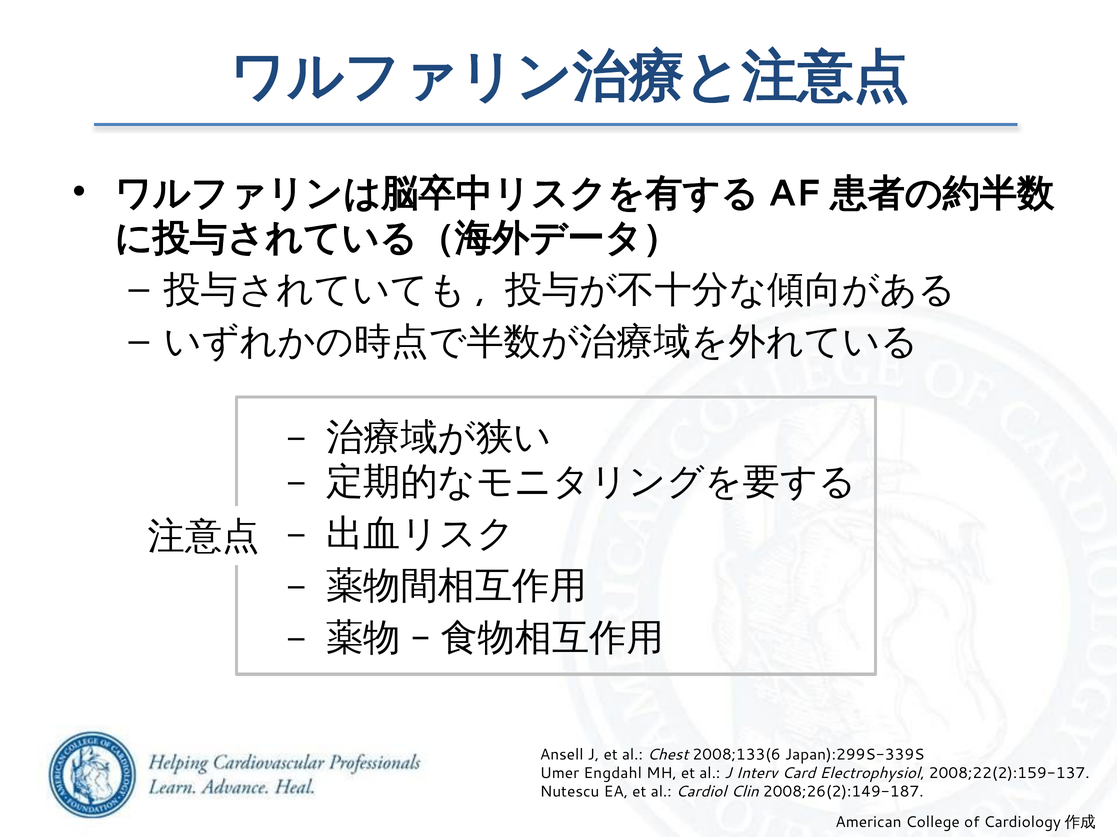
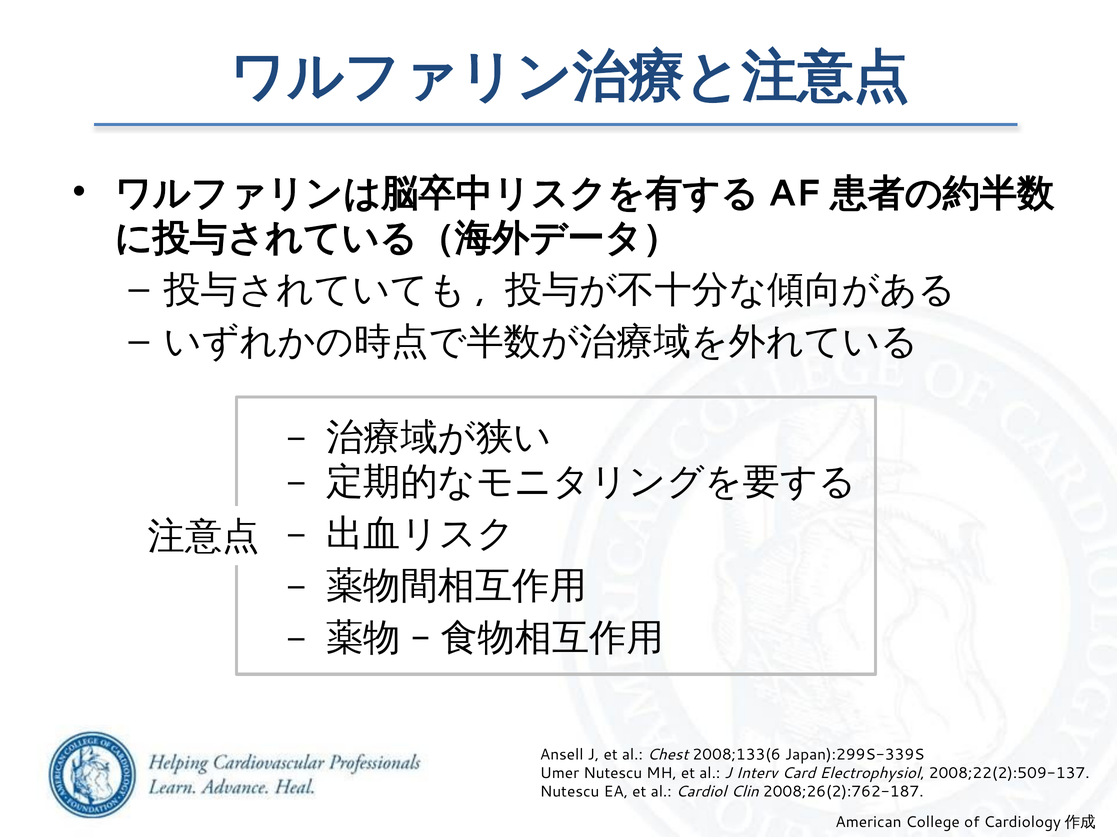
Umer Engdahl: Engdahl -> Nutescu (613, 774)
2008;22(2):159-137: 2008;22(2):159-137 -> 2008;22(2):509-137 (1009, 774)
2008;26(2):149-187: 2008;26(2):149-187 -> 2008;26(2):762-187 (843, 792)
